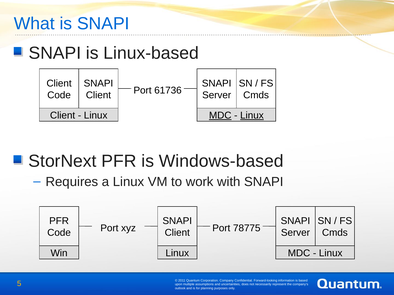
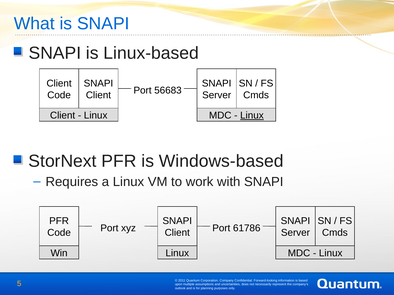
61736: 61736 -> 56683 (168, 91)
MDC underline: present -> none (220, 116)
78775: 78775 -> 61786 (247, 229)
